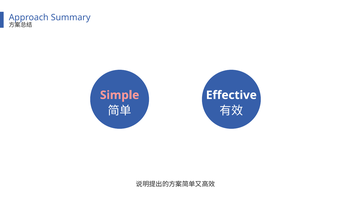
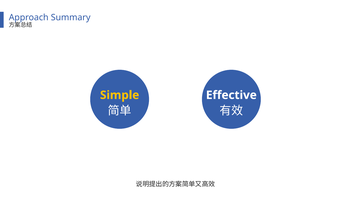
Simple colour: pink -> yellow (120, 95)
